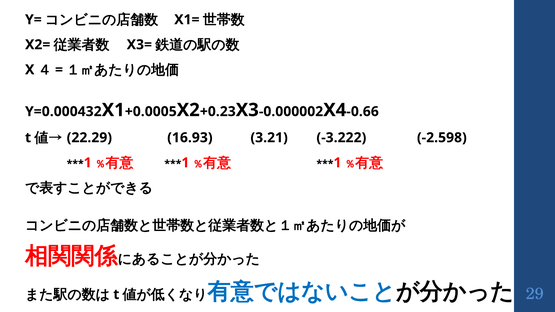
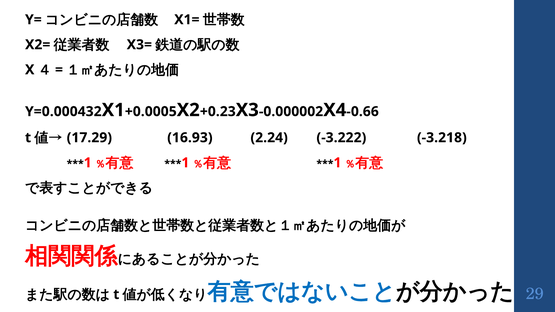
22.29: 22.29 -> 17.29 (89, 138)
3.21: 3.21 -> 2.24 (269, 138)
-2.598: -2.598 -> -3.218 (442, 138)
